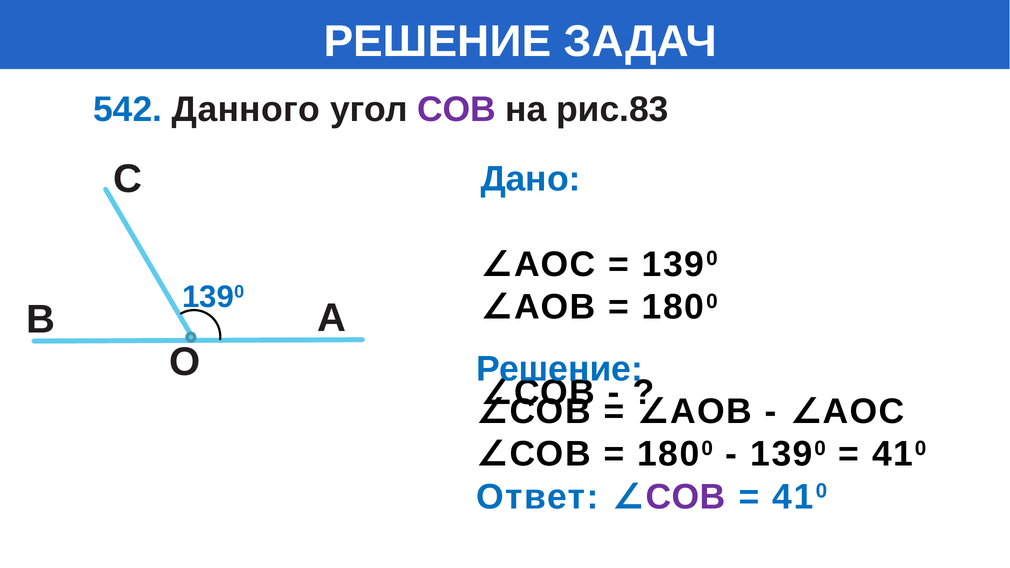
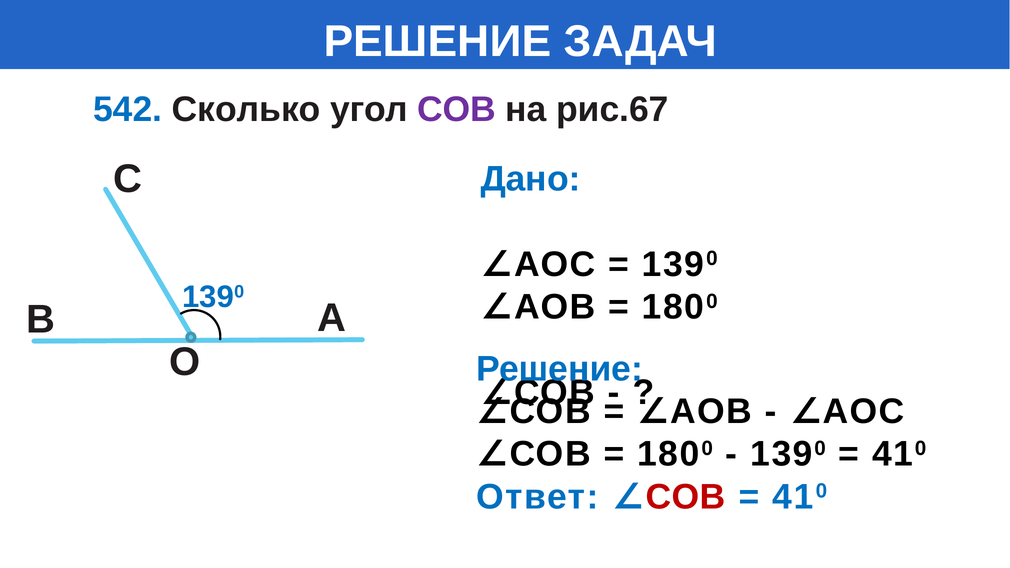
Данного: Данного -> Сколько (246, 110)
рис.83: рис.83 -> рис.67 (612, 110)
СОВ colour: purple -> red (685, 497)
